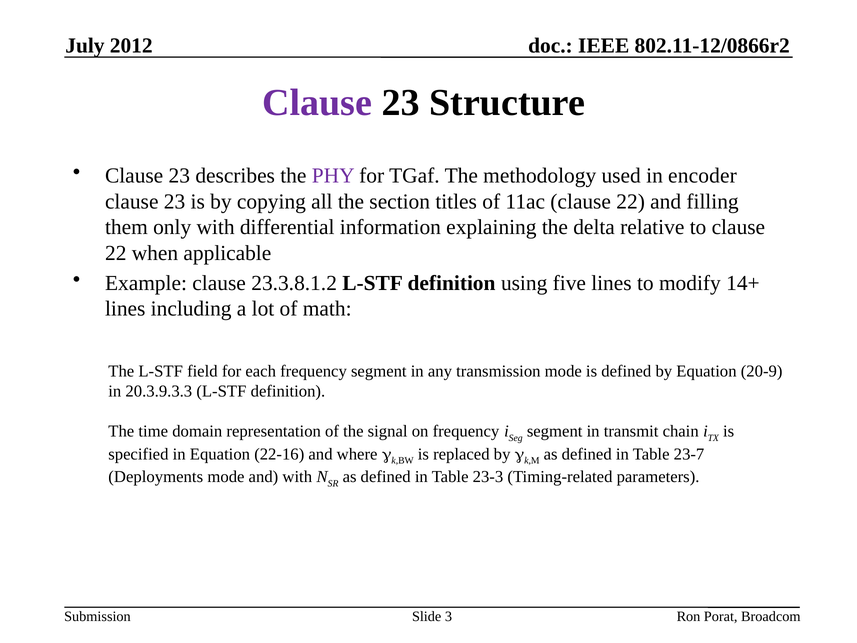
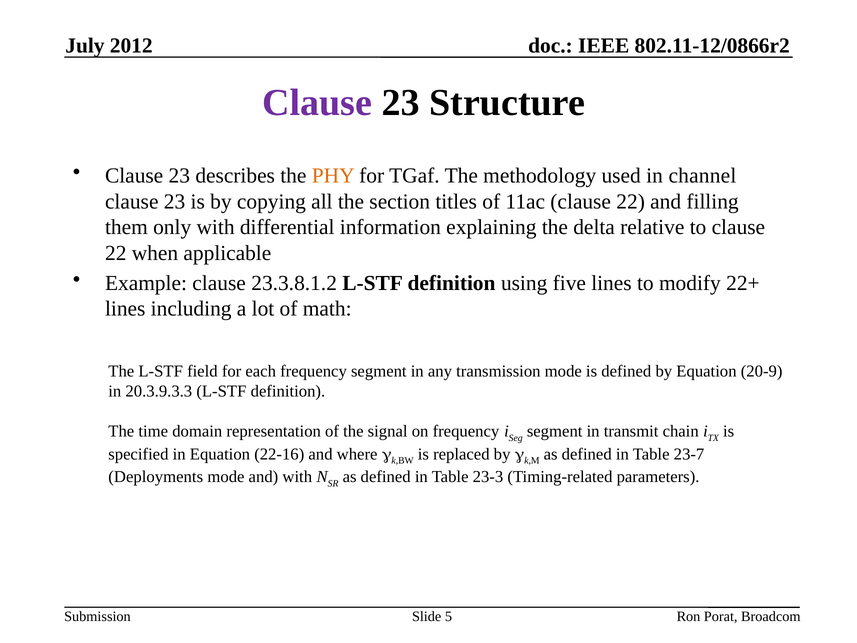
PHY colour: purple -> orange (333, 176)
encoder: encoder -> channel (702, 176)
14+: 14+ -> 22+ (743, 283)
3: 3 -> 5 (448, 616)
